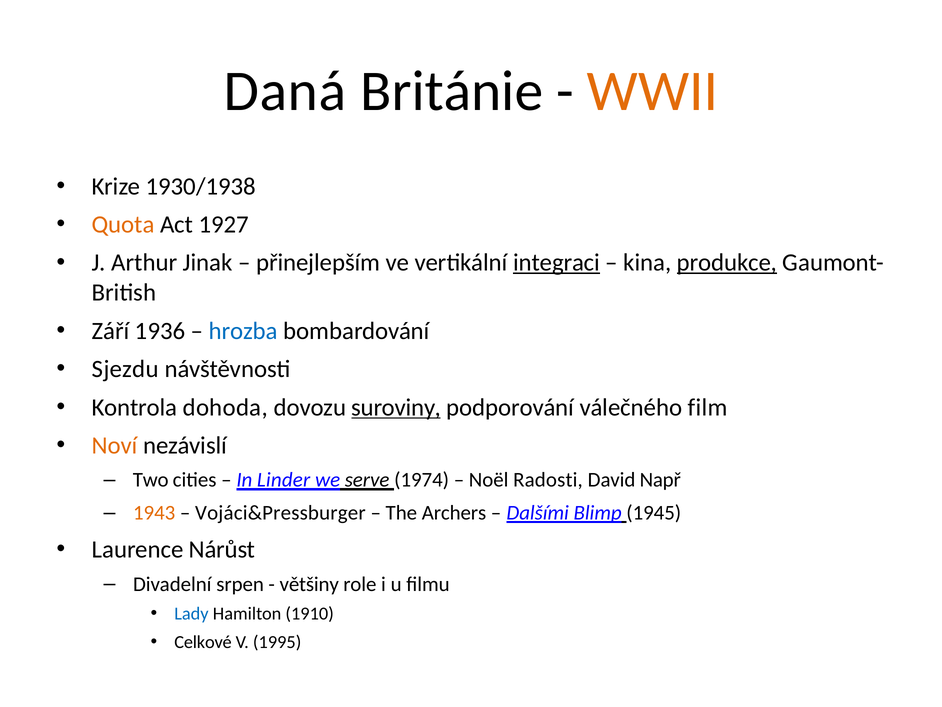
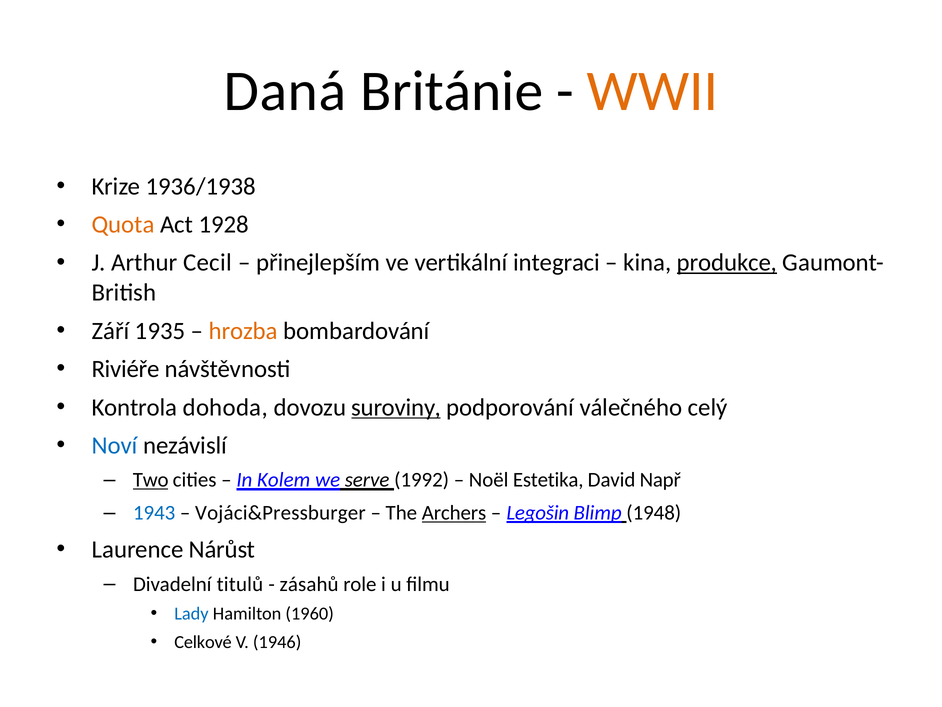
1930/1938: 1930/1938 -> 1936/1938 (201, 186)
1927: 1927 -> 1928 (224, 224)
Jinak: Jinak -> Cecil (208, 263)
integraci underline: present -> none (557, 263)
1936: 1936 -> 1935 (160, 331)
hrozba colour: blue -> orange (243, 331)
Sjezdu: Sjezdu -> Riviéře (126, 369)
film: film -> celý (708, 407)
Noví colour: orange -> blue (115, 445)
Two underline: none -> present (151, 480)
Linder: Linder -> Kolem (284, 480)
1974: 1974 -> 1992 (422, 480)
Radosti: Radosti -> Estetika (548, 480)
1943 colour: orange -> blue (154, 513)
Archers underline: none -> present (454, 513)
Dalšími: Dalšími -> Legošin (538, 513)
1945: 1945 -> 1948 (654, 513)
srpen: srpen -> titulů (240, 584)
většiny: většiny -> zásahů (309, 584)
1910: 1910 -> 1960 (310, 613)
1995: 1995 -> 1946 (277, 642)
